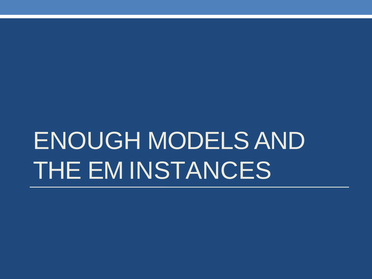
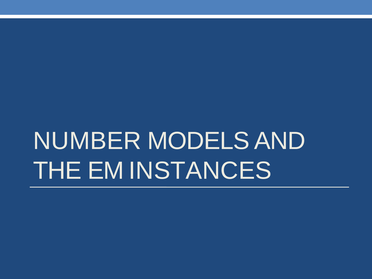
ENOUGH: ENOUGH -> NUMBER (87, 141)
